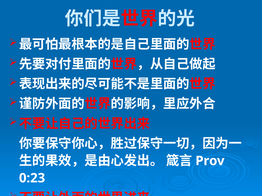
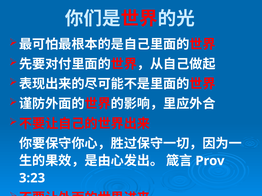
0:23: 0:23 -> 3:23 (32, 179)
